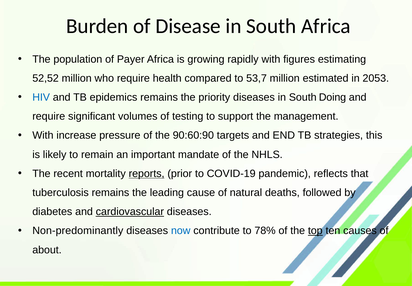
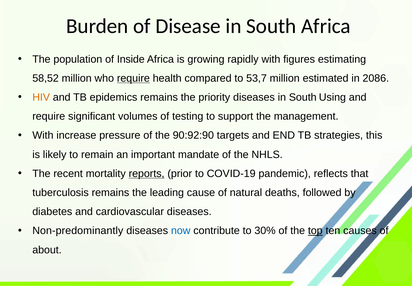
Payer: Payer -> Inside (131, 59)
52,52: 52,52 -> 58,52 (46, 78)
require underline: none -> present (133, 78)
2053: 2053 -> 2086 (376, 78)
HIV colour: blue -> orange (41, 97)
Doing: Doing -> Using (332, 97)
90:60:90: 90:60:90 -> 90:92:90 (193, 135)
cardiovascular underline: present -> none (130, 211)
78%: 78% -> 30% (265, 230)
